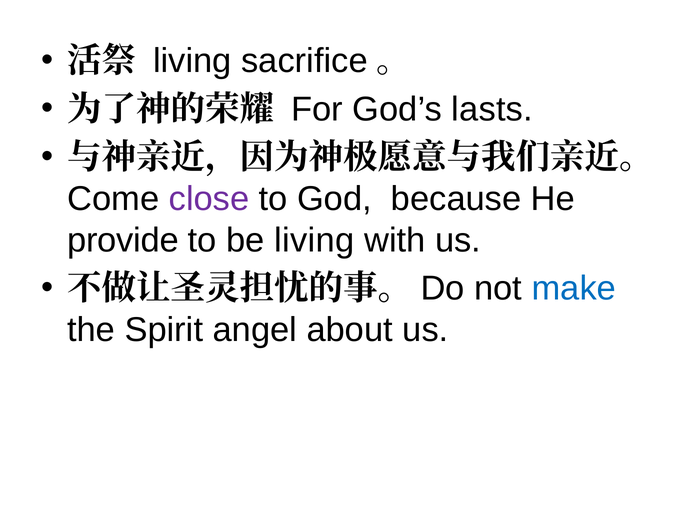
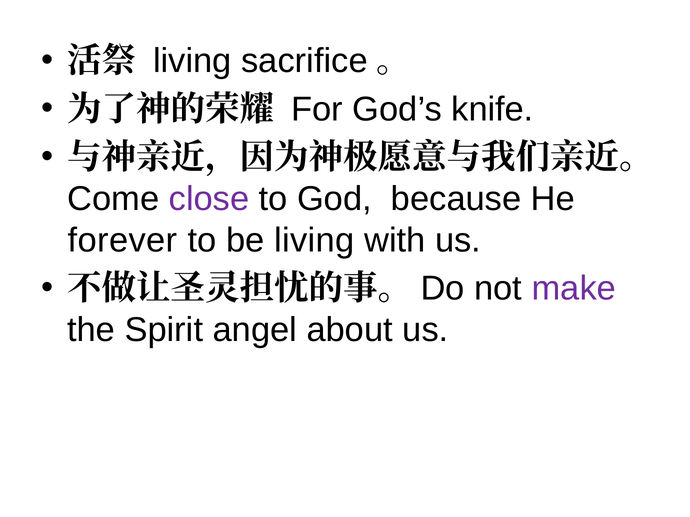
lasts: lasts -> knife (492, 109)
provide: provide -> forever (123, 240)
make colour: blue -> purple (574, 289)
